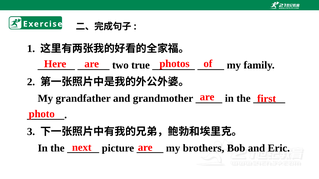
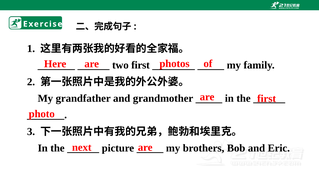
two true: true -> first (141, 65)
